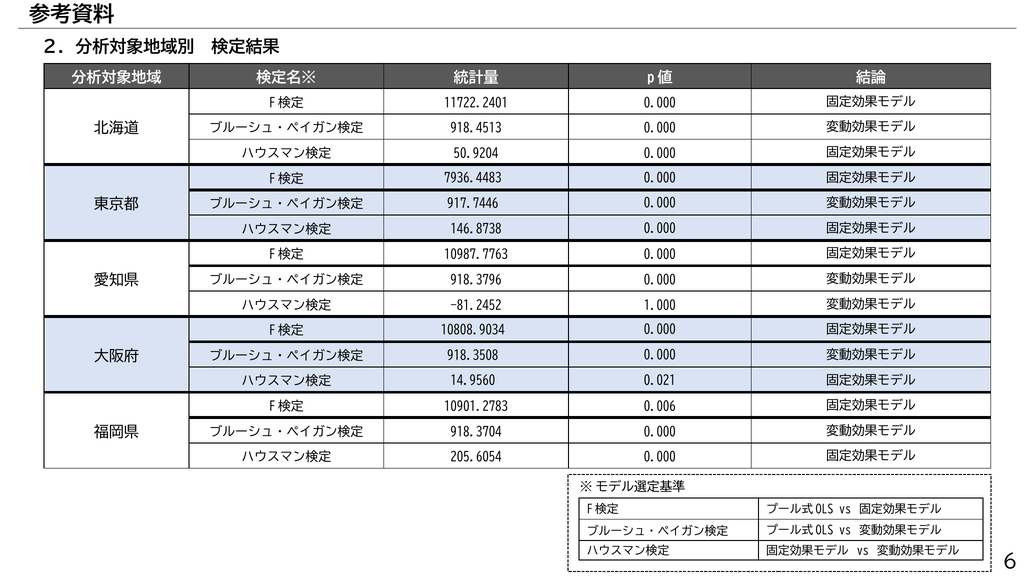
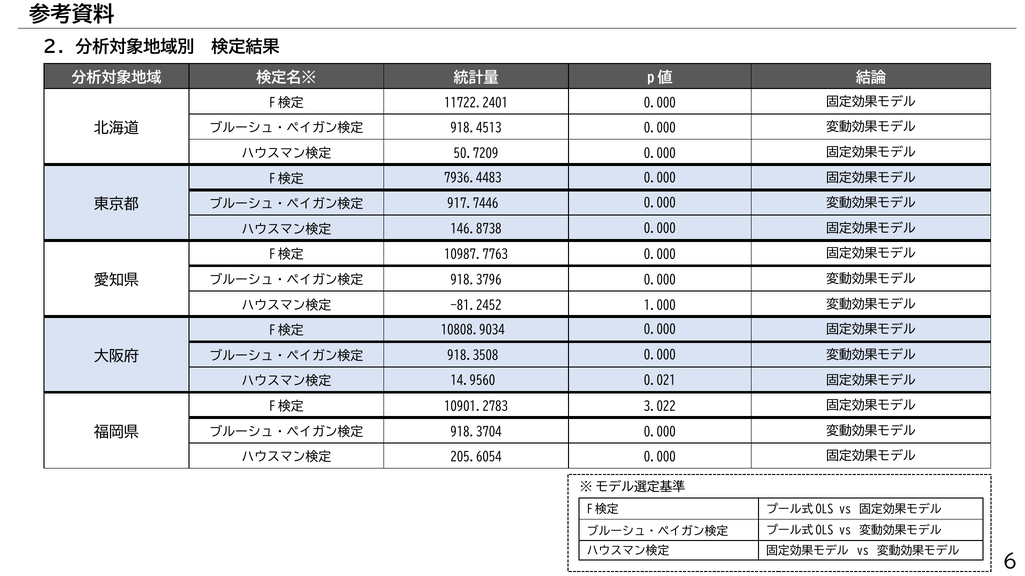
50.9204: 50.9204 -> 50.7209 (476, 154)
0.006: 0.006 -> 3.022 (660, 407)
